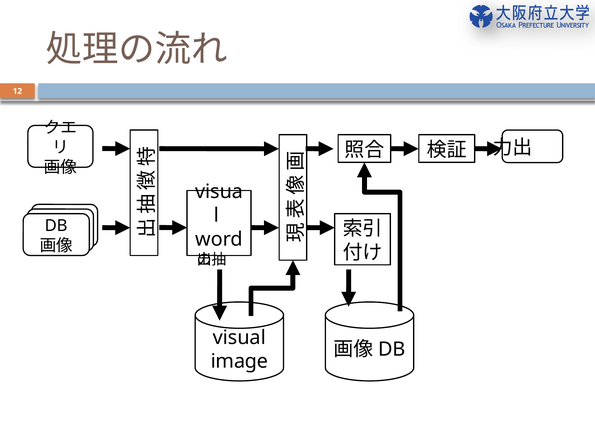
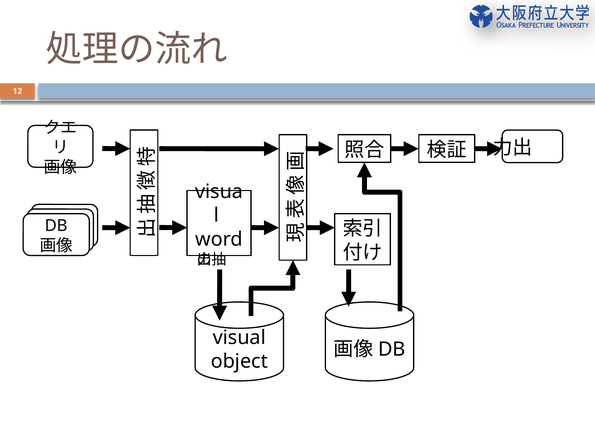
image: image -> object (239, 362)
